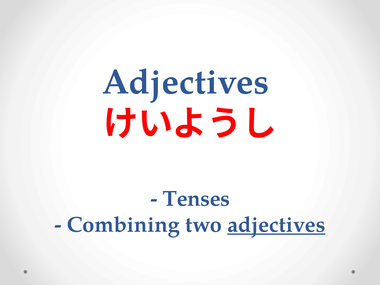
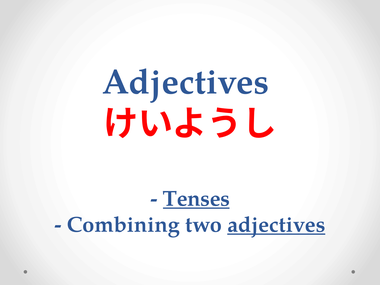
Tenses underline: none -> present (196, 199)
